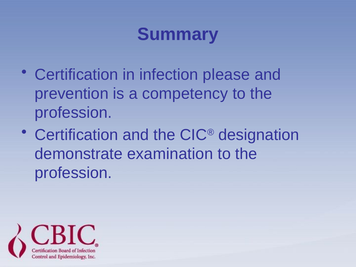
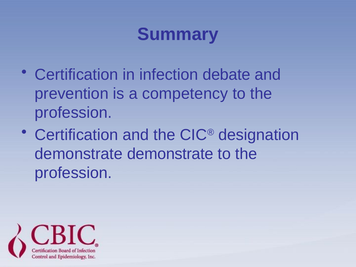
please: please -> debate (226, 75)
demonstrate examination: examination -> demonstrate (170, 154)
